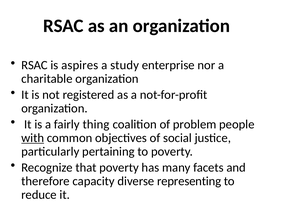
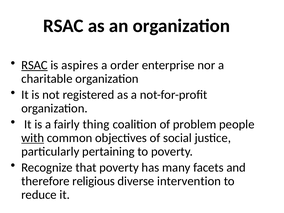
RSAC underline: none -> present (35, 65)
study: study -> order (125, 65)
capacity: capacity -> religious (94, 181)
representing: representing -> intervention (189, 181)
